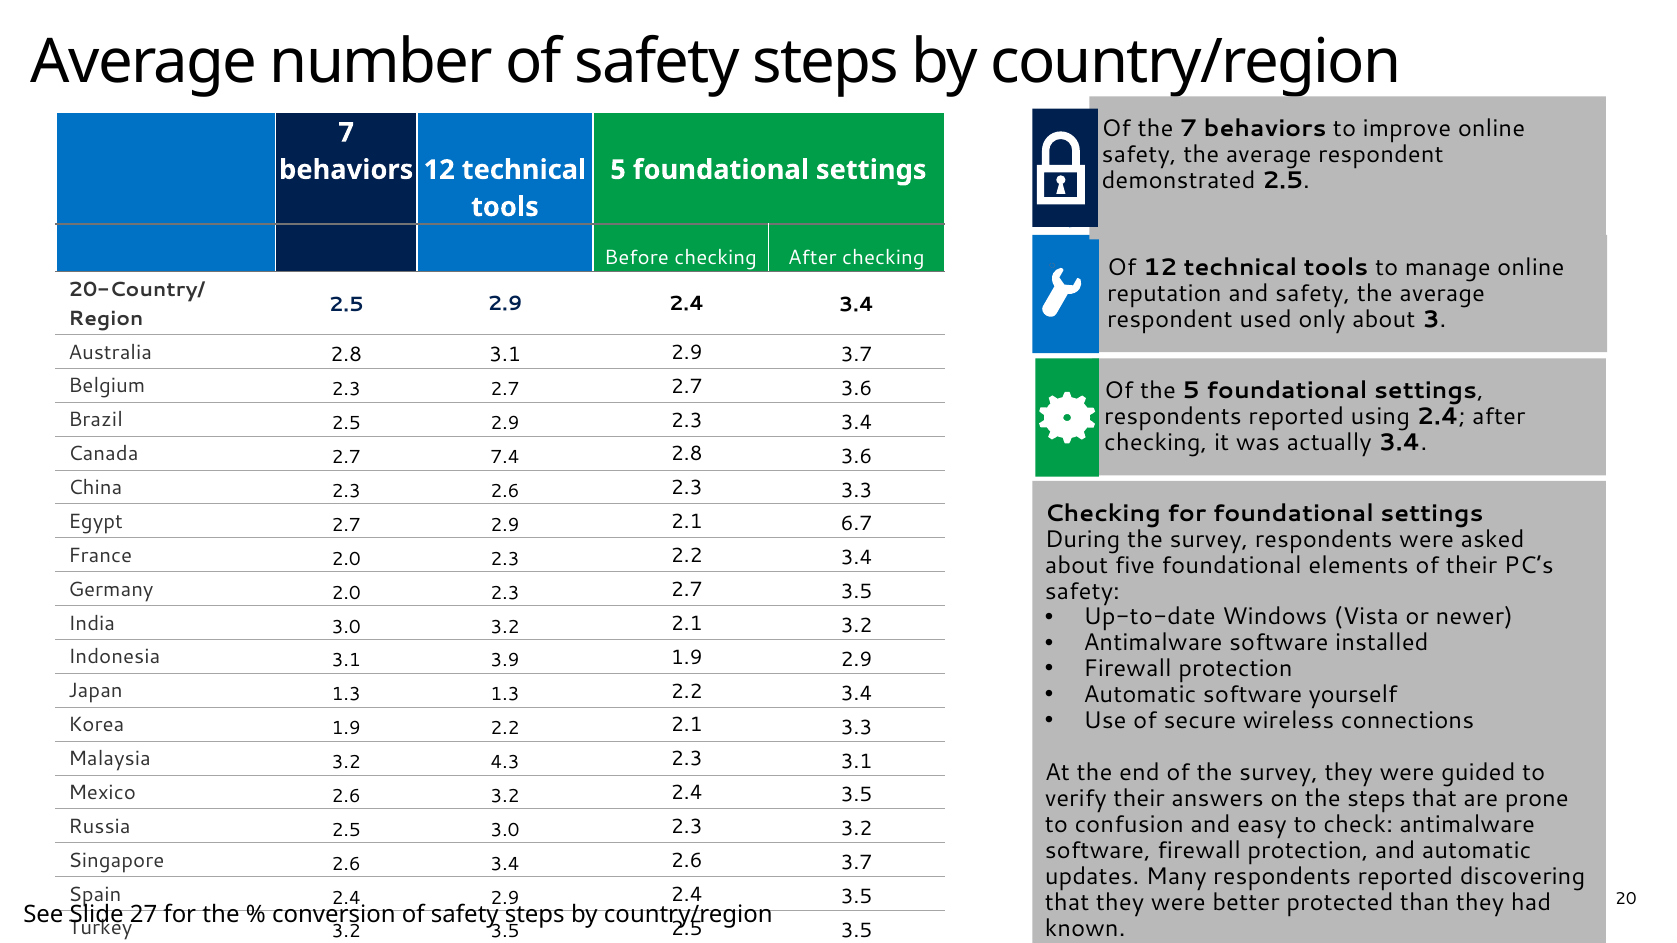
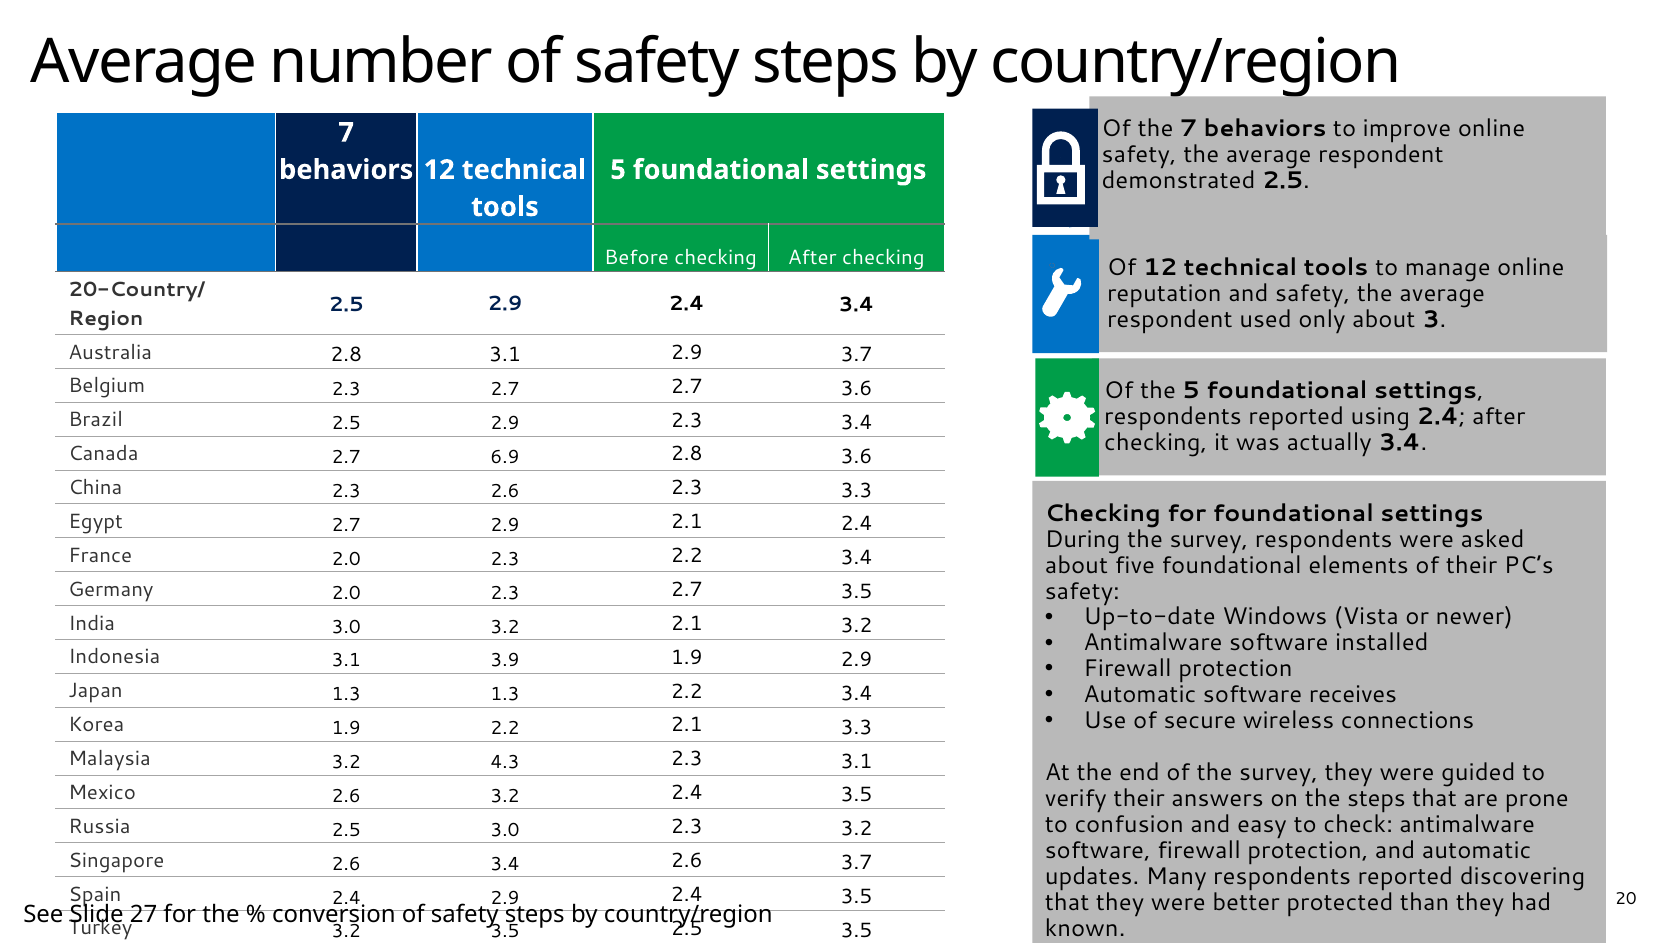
7.4: 7.4 -> 6.9 (505, 457)
2.1 6.7: 6.7 -> 2.4 (856, 524)
yourself: yourself -> receives (1353, 695)
